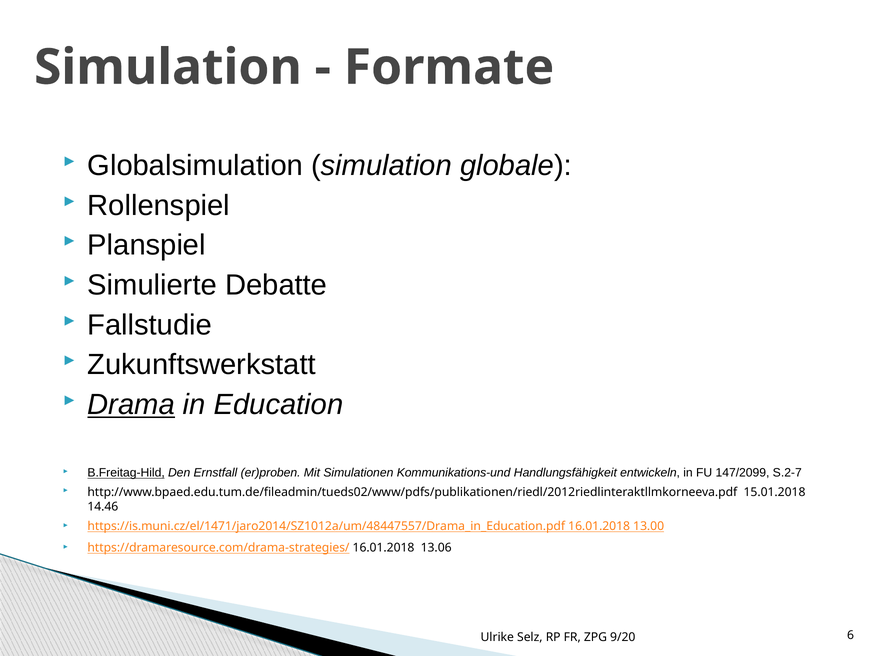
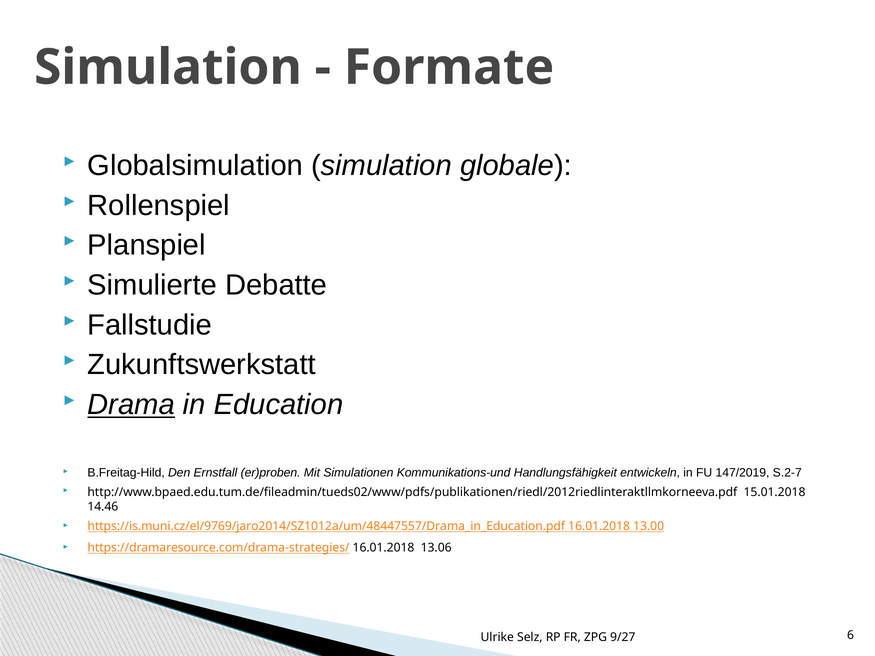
B.Freitag-Hild underline: present -> none (126, 473)
147/2099: 147/2099 -> 147/2019 (742, 473)
https://is.muni.cz/el/1471/jaro2014/SZ1012a/um/48447557/Drama_in_Education.pdf: https://is.muni.cz/el/1471/jaro2014/SZ1012a/um/48447557/Drama_in_Education.pdf -> https://is.muni.cz/el/9769/jaro2014/SZ1012a/um/48447557/Drama_in_Education.pdf (326, 527)
9/20: 9/20 -> 9/27 (623, 637)
